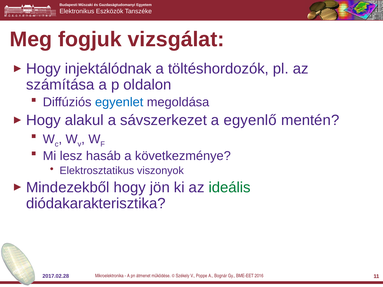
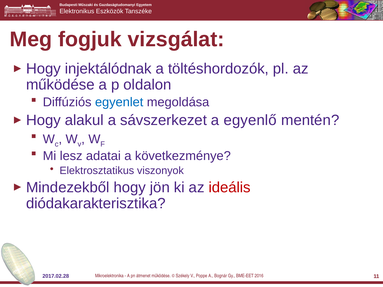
számítása: számítása -> működése (60, 85)
hasáb: hasáb -> adatai (103, 156)
ideális colour: green -> red (230, 188)
